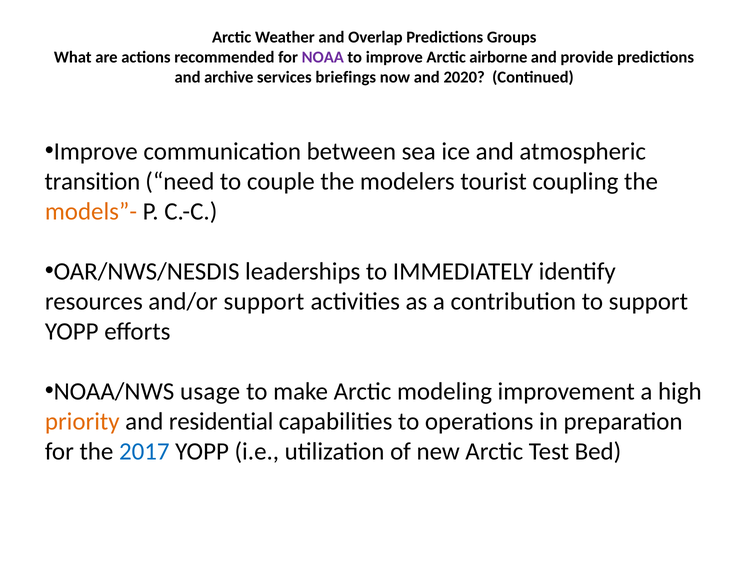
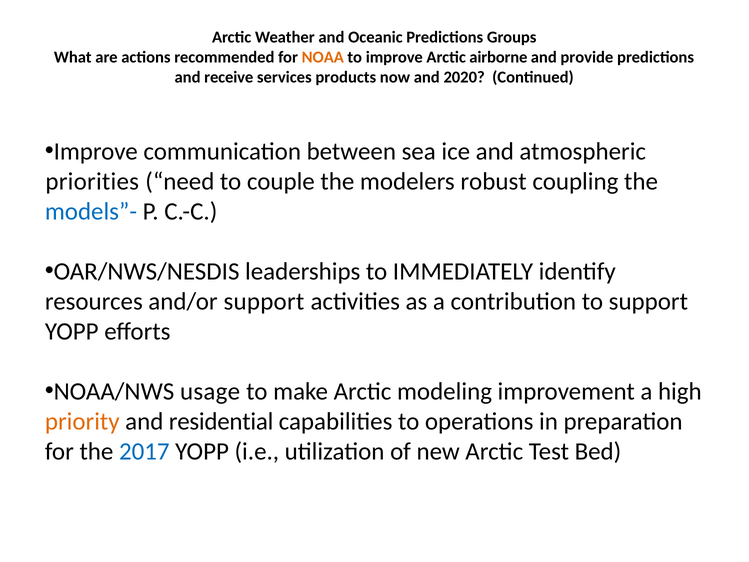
Overlap: Overlap -> Oceanic (375, 37)
NOAA colour: purple -> orange (323, 57)
archive: archive -> receive (229, 77)
briefings: briefings -> products (346, 77)
transition: transition -> priorities (92, 182)
tourist: tourist -> robust (494, 182)
models”- colour: orange -> blue (91, 211)
